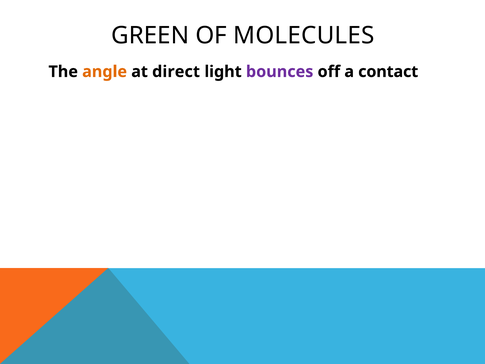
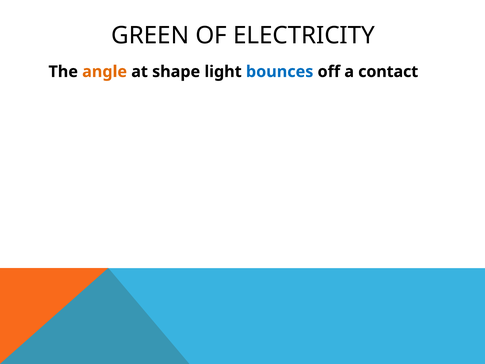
MOLECULES: MOLECULES -> ELECTRICITY (304, 36)
direct: direct -> shape (176, 72)
bounces colour: purple -> blue (280, 72)
